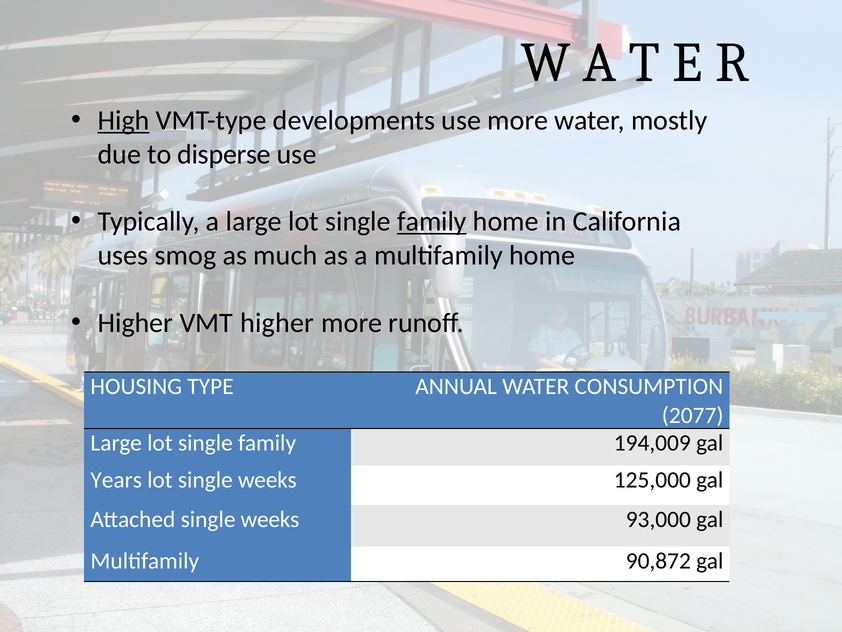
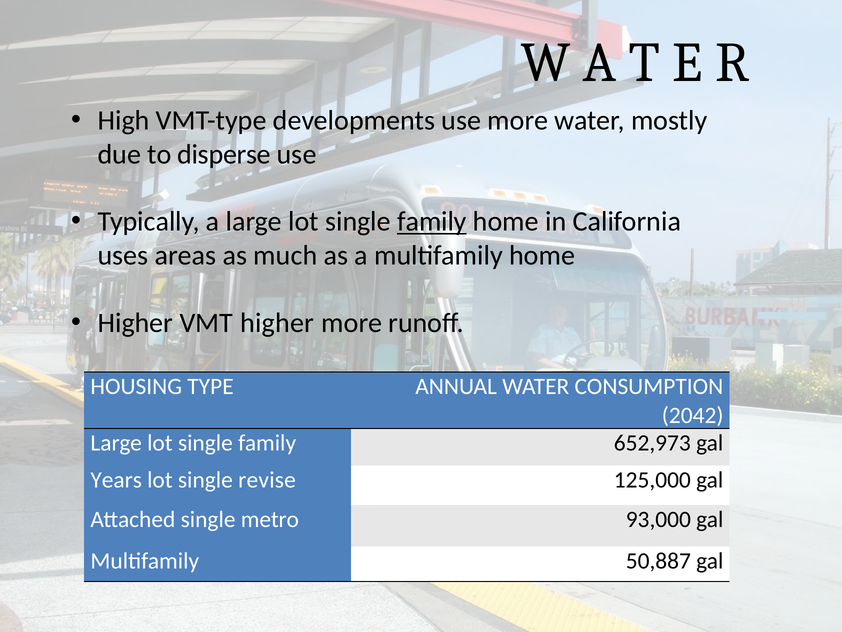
High underline: present -> none (124, 120)
smog: smog -> areas (186, 255)
2077: 2077 -> 2042 (693, 415)
194,009: 194,009 -> 652,973 (652, 443)
lot single weeks: weeks -> revise (267, 480)
Attached single weeks: weeks -> metro (270, 519)
90,872: 90,872 -> 50,887 (658, 561)
